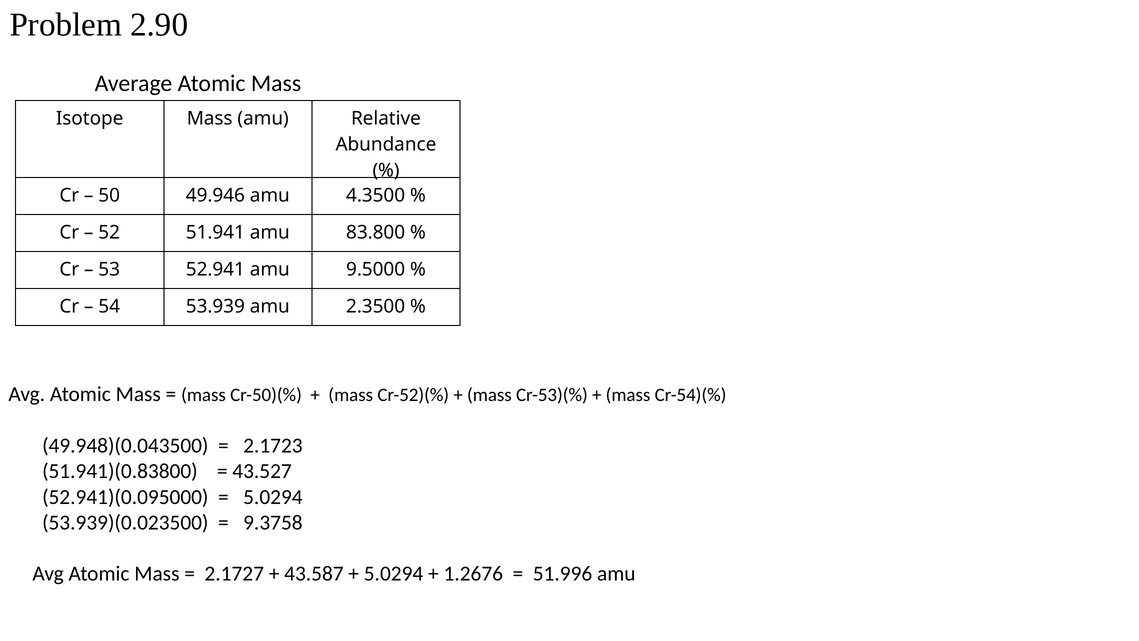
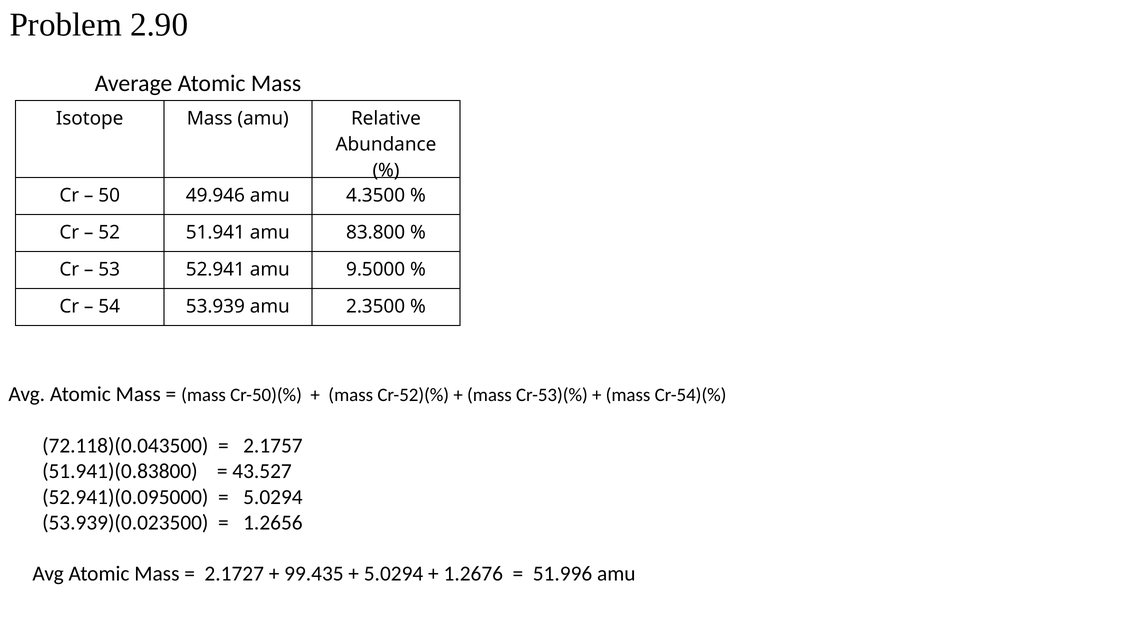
49.948)(0.043500: 49.948)(0.043500 -> 72.118)(0.043500 (125, 445)
2.1723: 2.1723 -> 2.1757 (273, 445)
9.3758: 9.3758 -> 1.2656 (273, 522)
43.587: 43.587 -> 99.435 (314, 574)
